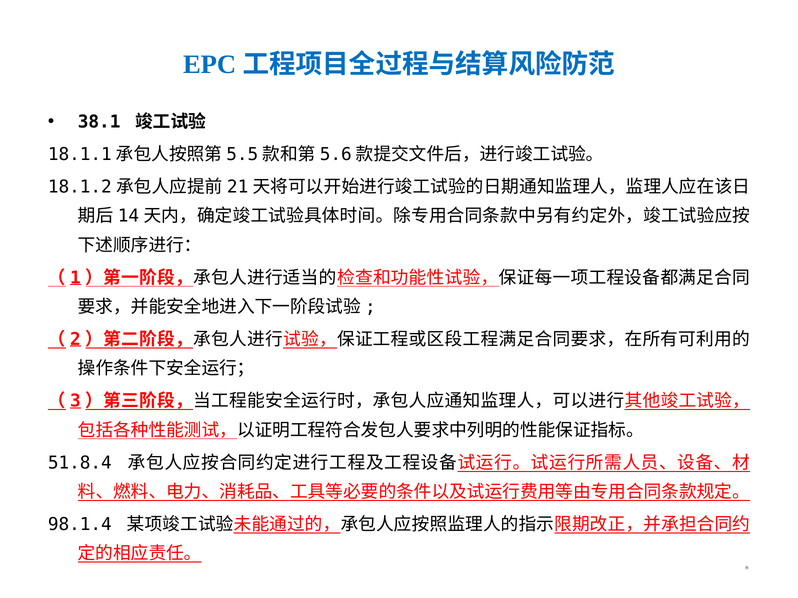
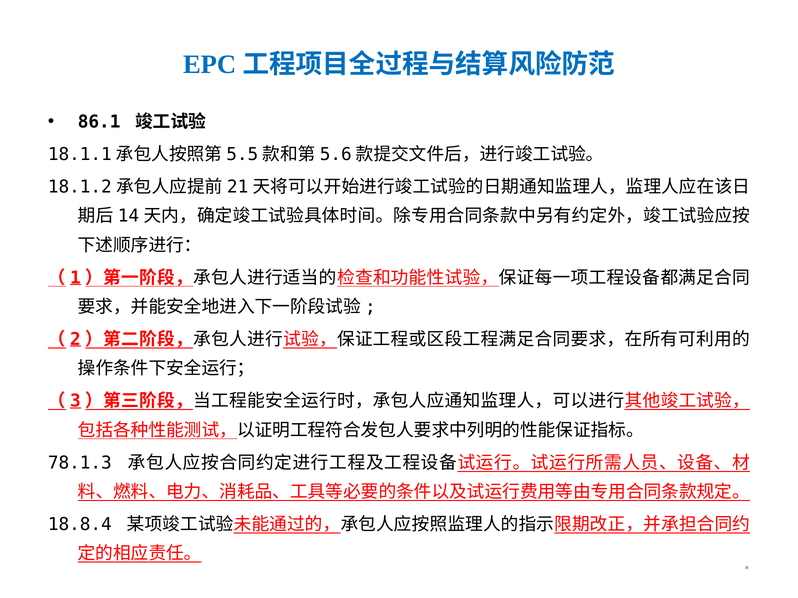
38.1: 38.1 -> 86.1 (99, 122)
51.8.4: 51.8.4 -> 78.1.3 (80, 463)
98.1.4: 98.1.4 -> 18.8.4 (80, 525)
